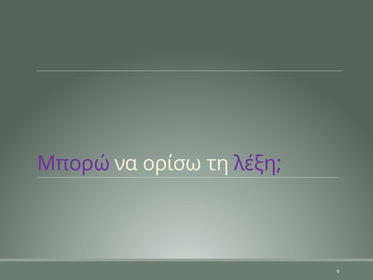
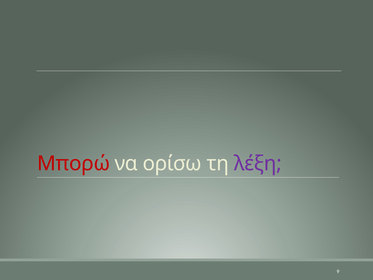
Μπορώ colour: purple -> red (74, 163)
